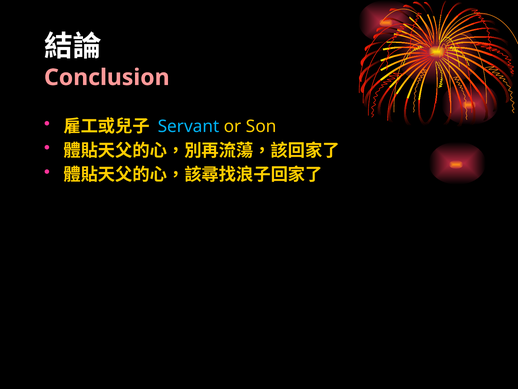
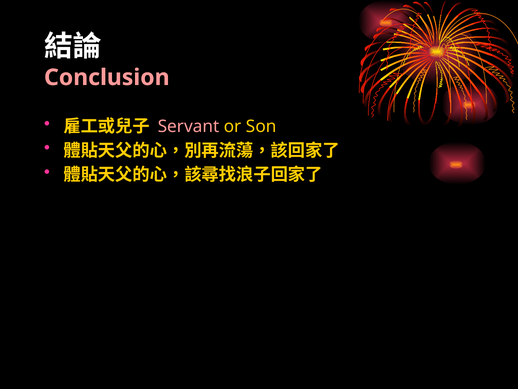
Servant colour: light blue -> pink (189, 126)
